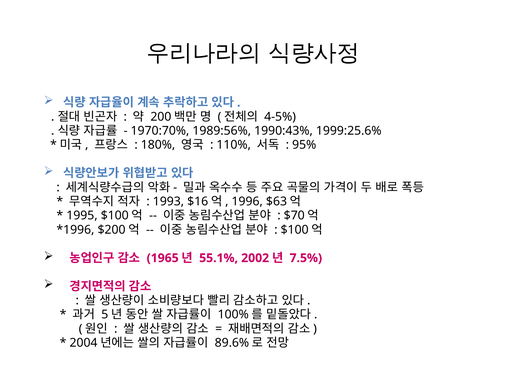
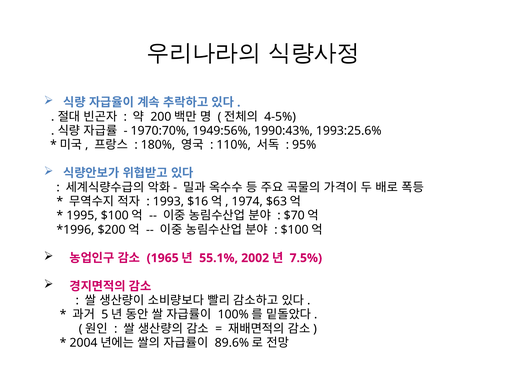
1989:56%: 1989:56% -> 1949:56% (222, 131)
1999:25.6%: 1999:25.6% -> 1993:25.6% (349, 131)
1996: 1996 -> 1974 (247, 202)
